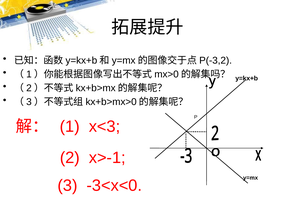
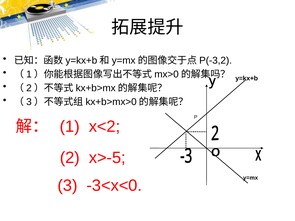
x<3: x<3 -> x<2 (104, 127)
x>-1: x>-1 -> x>-5 (107, 158)
